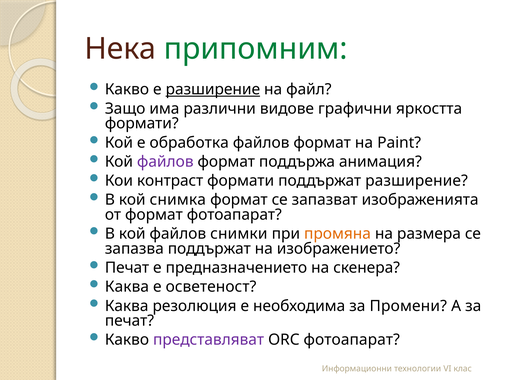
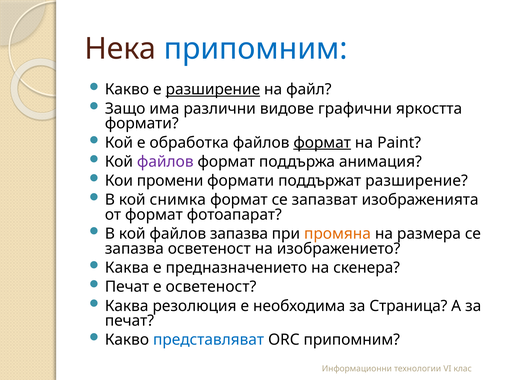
припомним colour: green -> blue (256, 49)
формат underline: none -> present (322, 143)
контраст: контраст -> промени (170, 181)
файлов снимки: снимки -> запазва (239, 234)
запазва поддържат: поддържат -> осветеност (209, 249)
Печат: Печат -> Каква (127, 268)
Каква: Каква -> Печат (127, 287)
Промени: Промени -> Страница (408, 306)
представляват colour: purple -> blue (209, 340)
ORC фотоапарат: фотоапарат -> припомним (352, 340)
